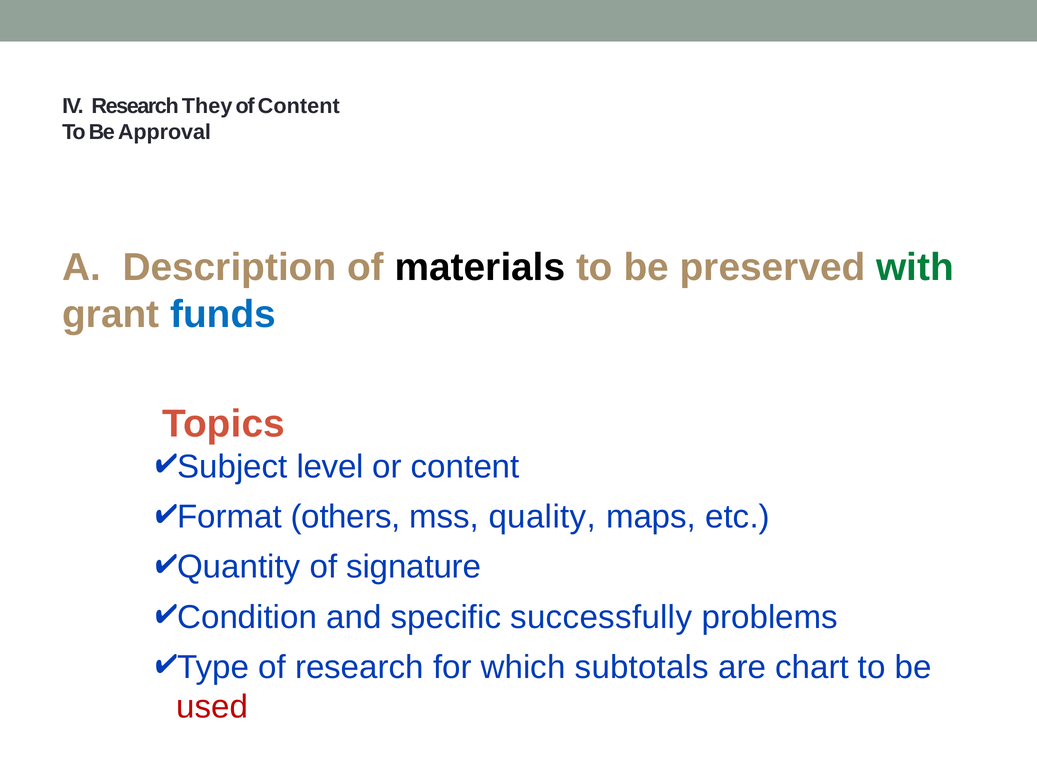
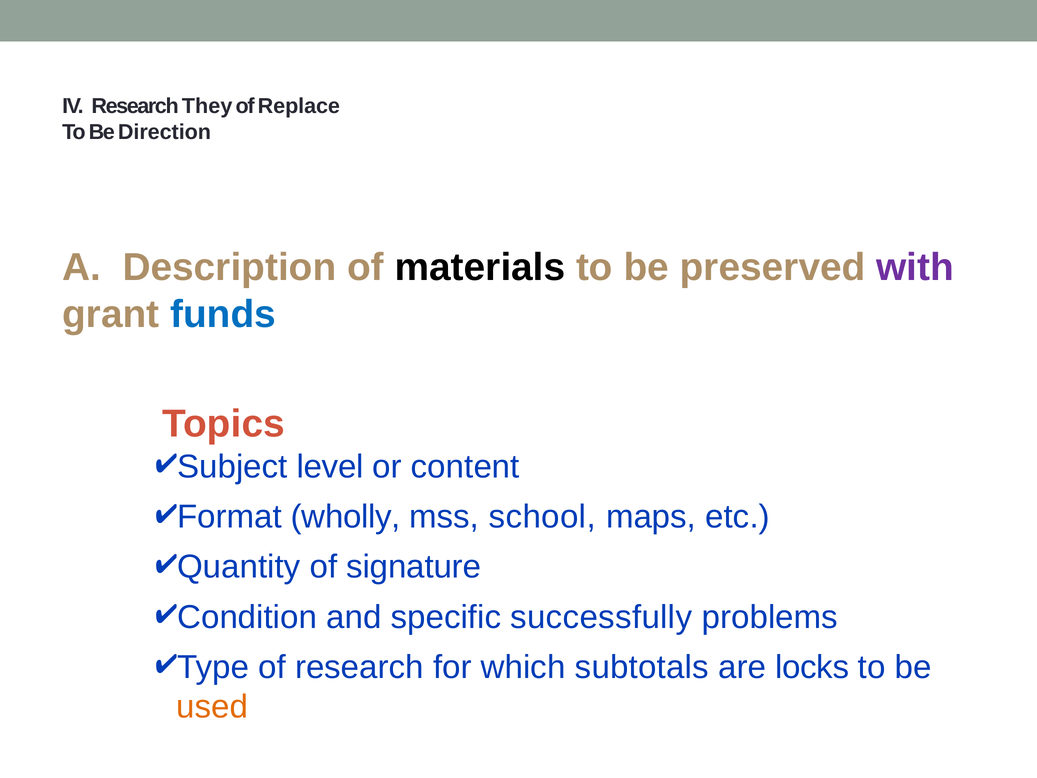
of Content: Content -> Replace (299, 106)
Approval: Approval -> Direction (164, 132)
with colour: green -> purple (915, 268)
others: others -> wholly (346, 517)
quality: quality -> school (542, 517)
chart: chart -> locks (812, 667)
used colour: red -> orange (212, 707)
